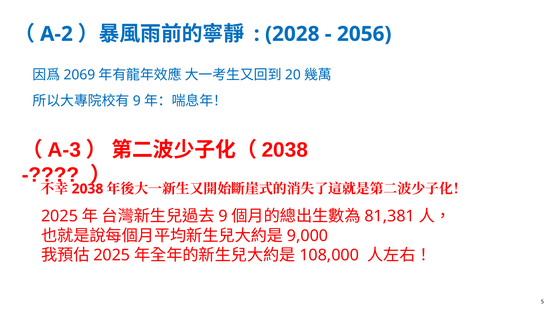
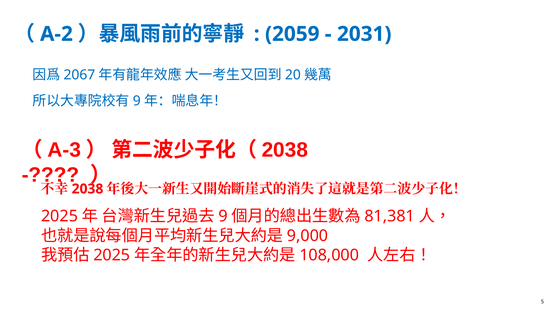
2028: 2028 -> 2059 (292, 34)
2056: 2056 -> 2031 (364, 34)
2069: 2069 -> 2067 (79, 75)
